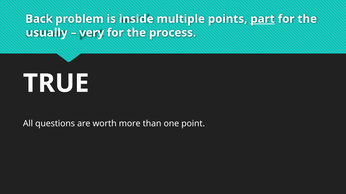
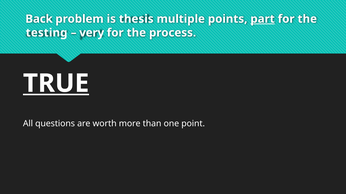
inside: inside -> thesis (136, 19)
usually: usually -> testing (47, 33)
TRUE underline: none -> present (56, 84)
